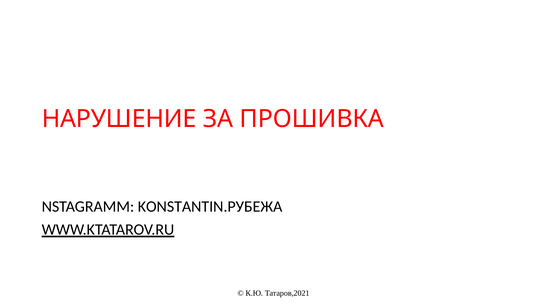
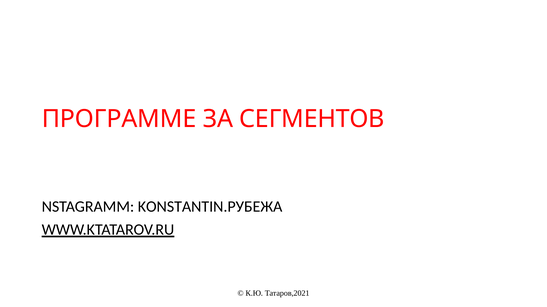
НАРУШЕНИЕ: НАРУШЕНИЕ -> ПРОГРАММЕ (119, 119)
ПРОШИВКА: ПРОШИВКА -> СЕГМЕНТОВ (312, 119)
